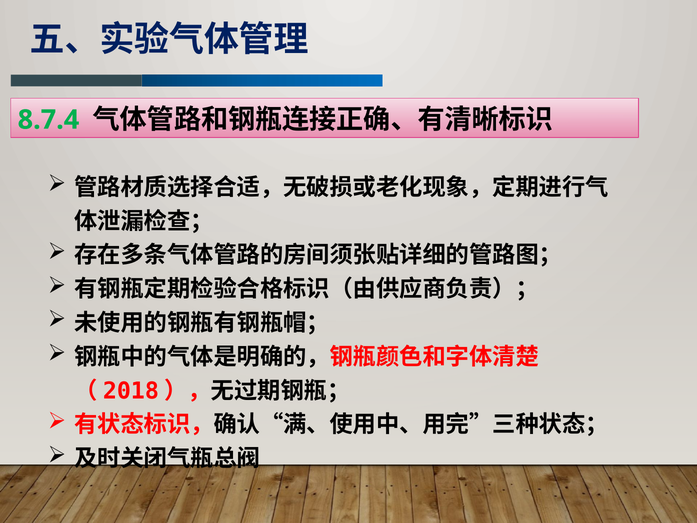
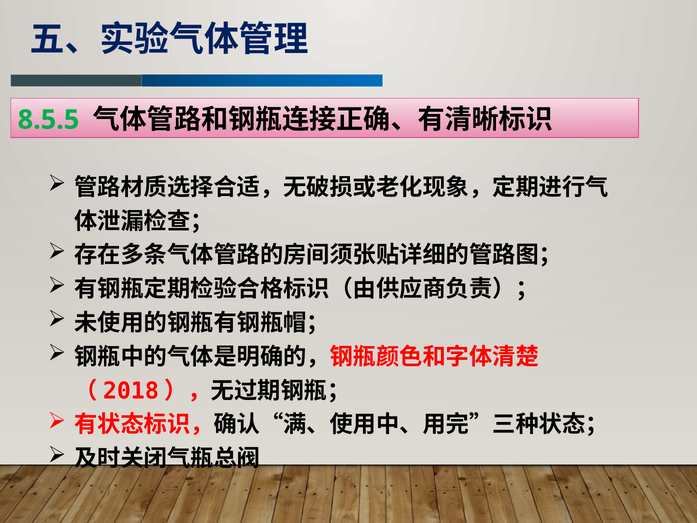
8.7.4: 8.7.4 -> 8.5.5 (48, 120)
